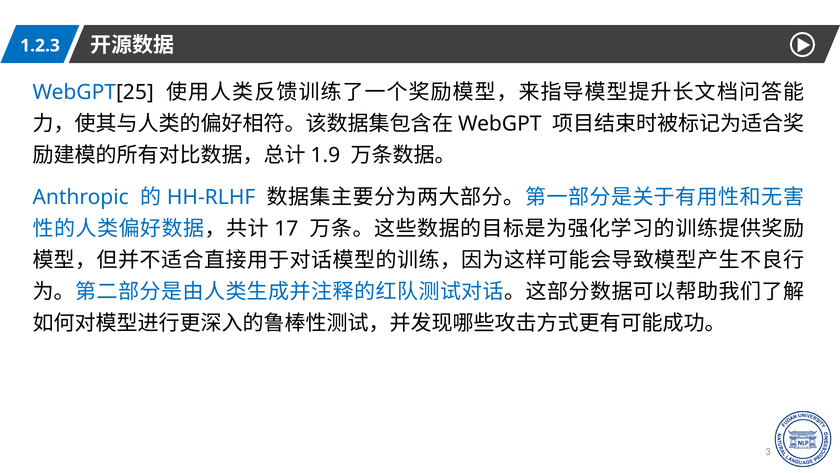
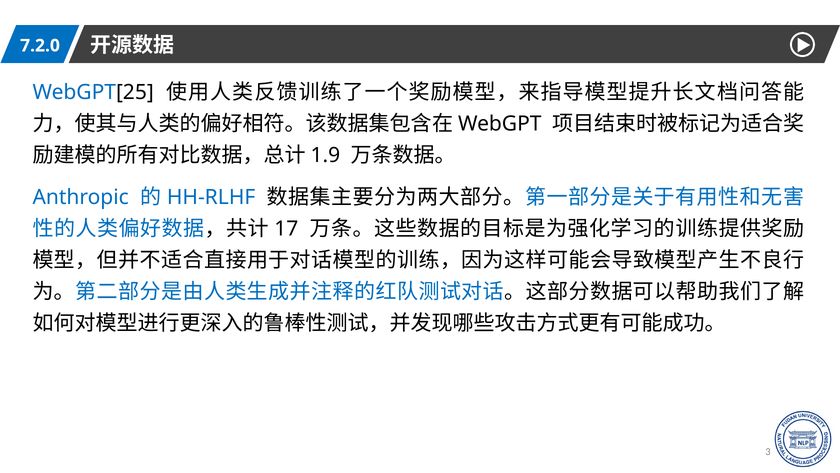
1.2.3: 1.2.3 -> 7.2.0 (40, 46)
